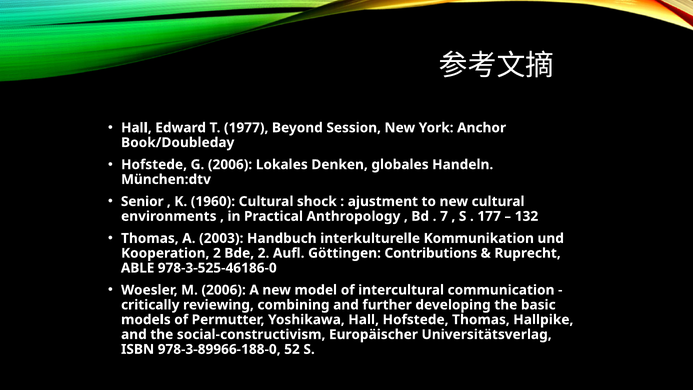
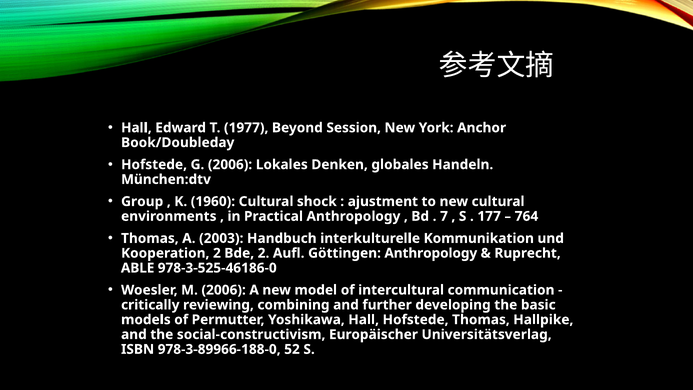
Senior: Senior -> Group (142, 201)
132: 132 -> 764 (526, 216)
Göttingen Contributions: Contributions -> Anthropology (431, 253)
